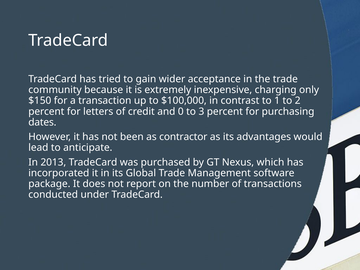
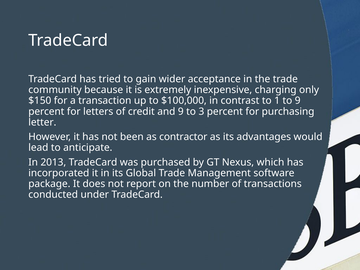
to 2: 2 -> 9 (298, 101)
and 0: 0 -> 9 (181, 111)
dates: dates -> letter (42, 122)
